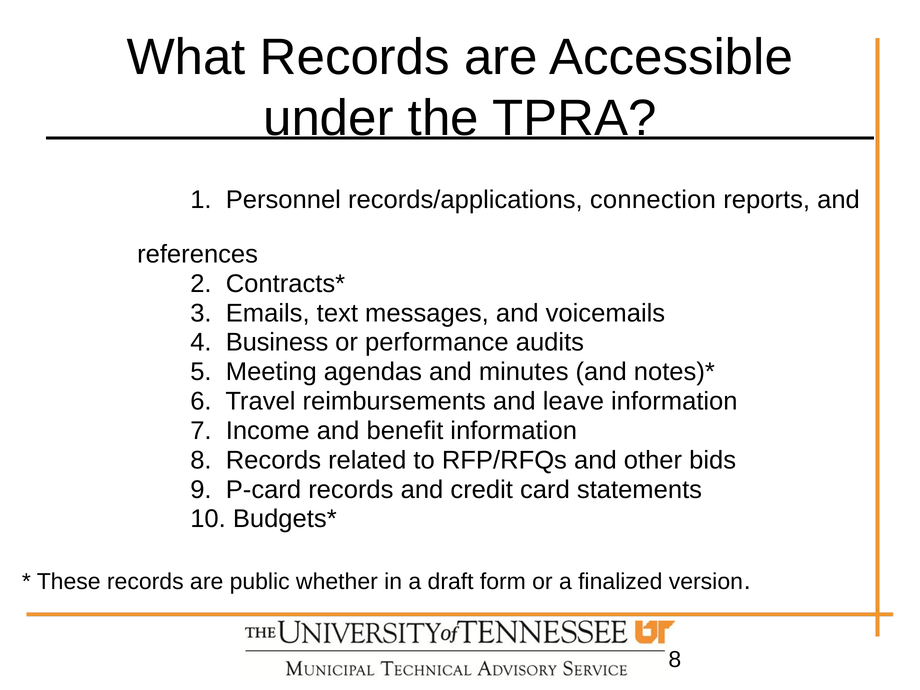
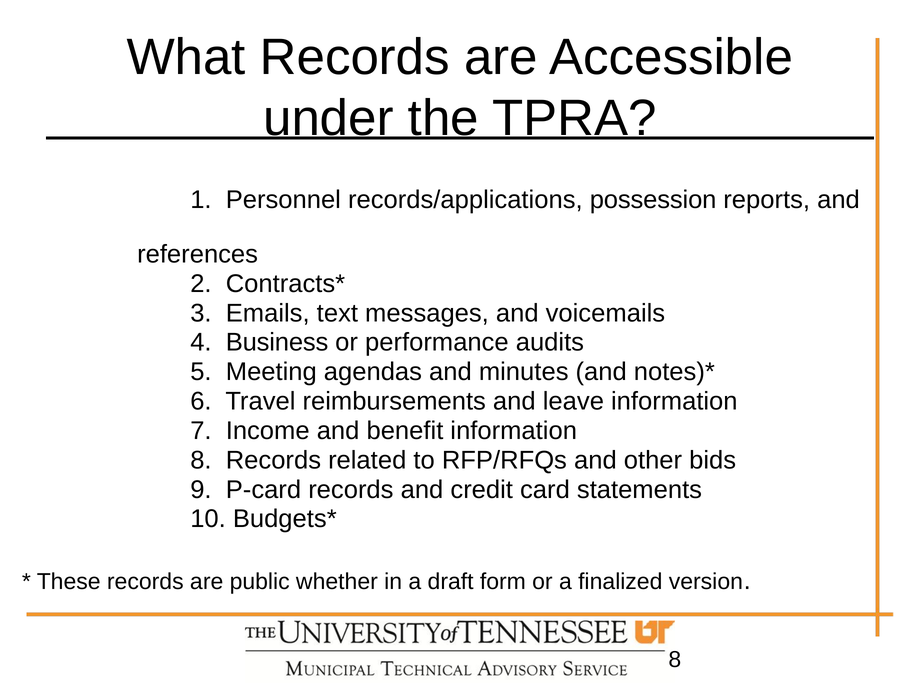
connection: connection -> possession (653, 200)
